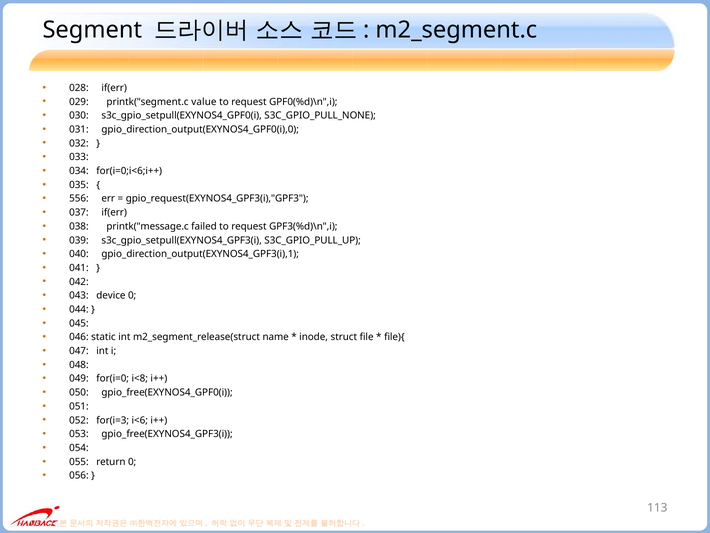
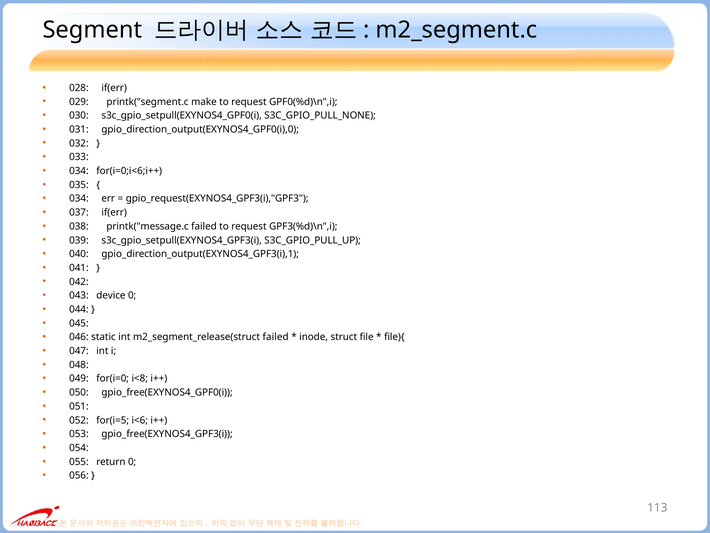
value: value -> make (204, 102)
556: 556 -> 034 (79, 199)
m2_segment_release(struct name: name -> failed (276, 337)
for(i=3: for(i=3 -> for(i=5 (113, 420)
